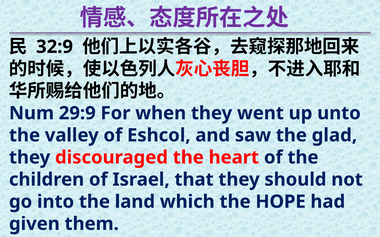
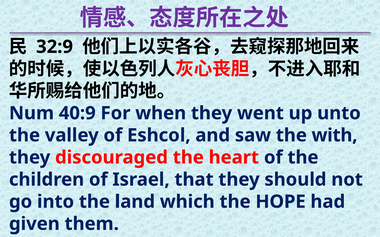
29:9: 29:9 -> 40:9 (77, 113)
glad: glad -> with (335, 136)
